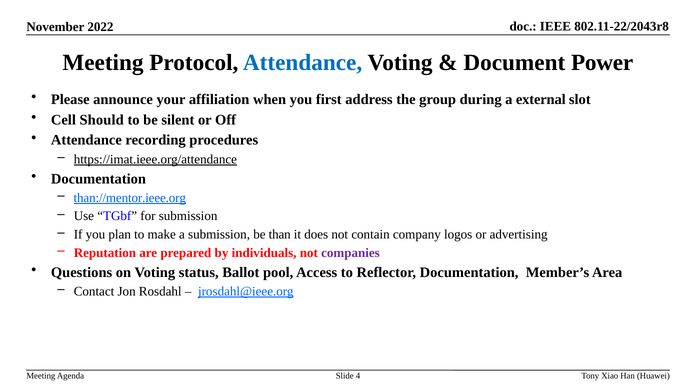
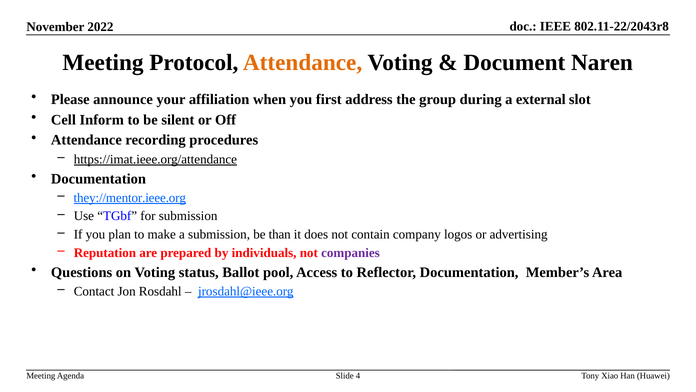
Attendance colour: blue -> orange (303, 63)
Power: Power -> Naren (602, 63)
Should: Should -> Inform (102, 120)
than://mentor.ieee.org: than://mentor.ieee.org -> they://mentor.ieee.org (130, 198)
